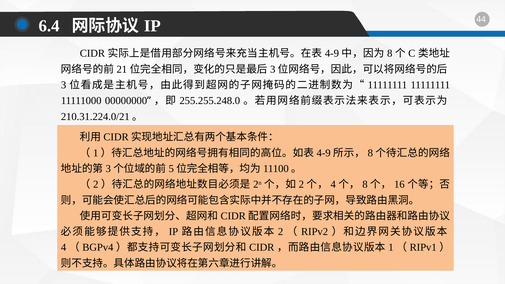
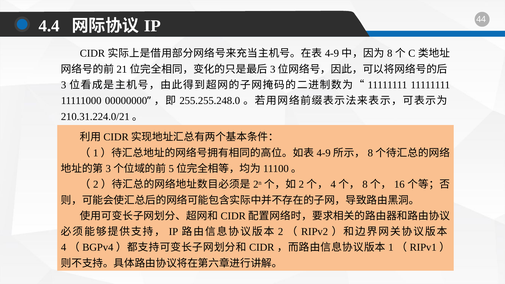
6.4: 6.4 -> 4.4 (49, 26)
